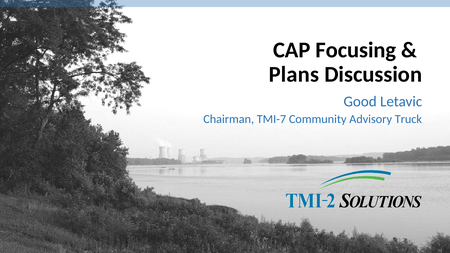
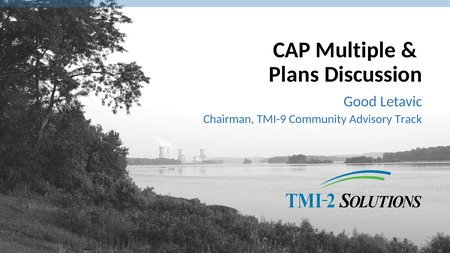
Focusing: Focusing -> Multiple (356, 50)
TMI-7: TMI-7 -> TMI-9 (271, 119)
Truck: Truck -> Track (408, 119)
